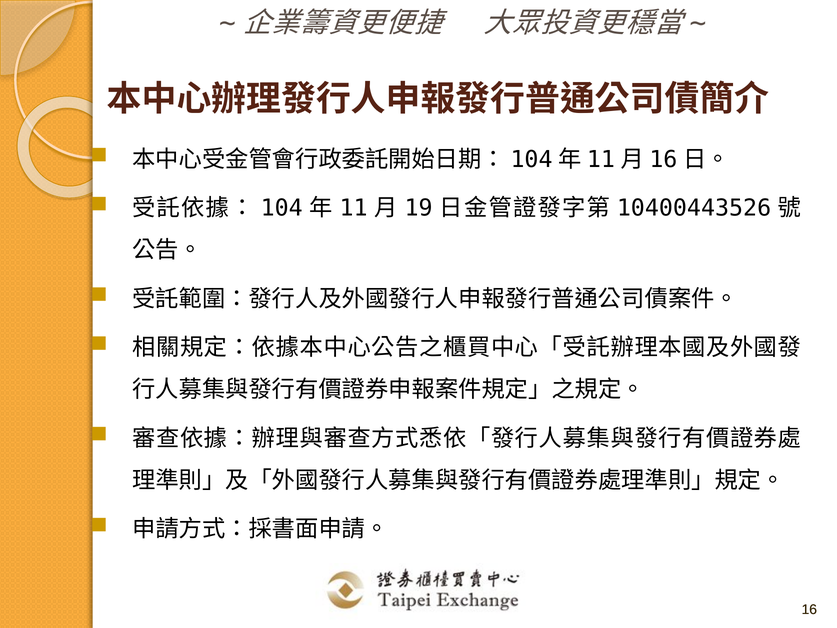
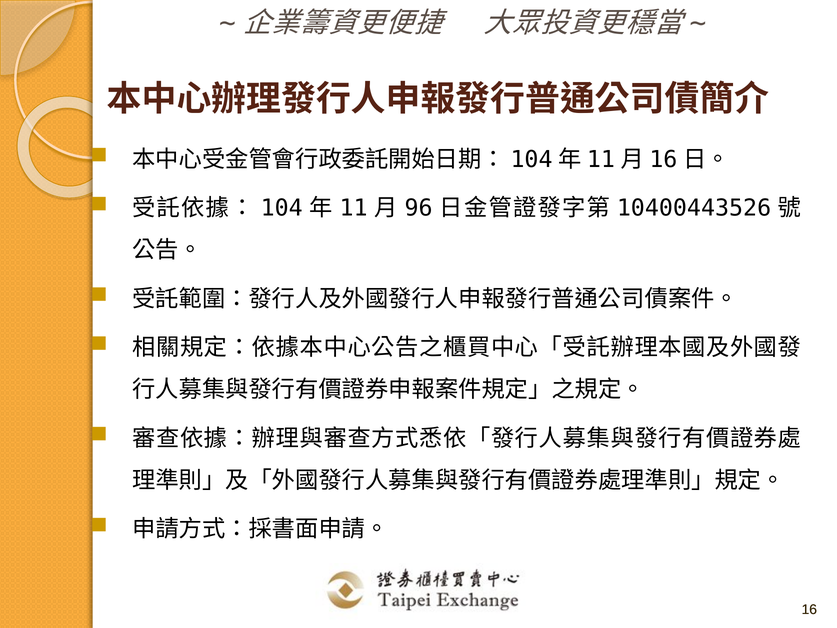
19: 19 -> 96 (419, 208)
